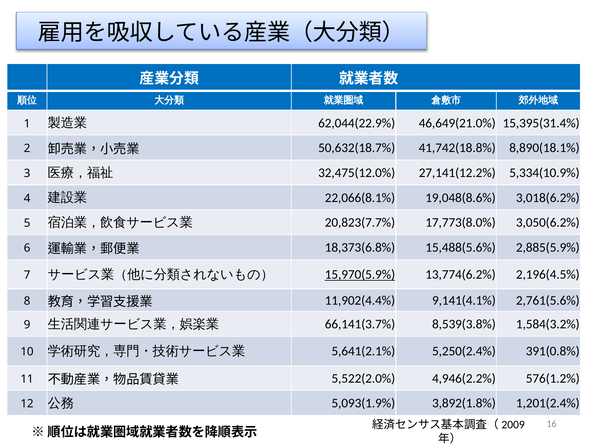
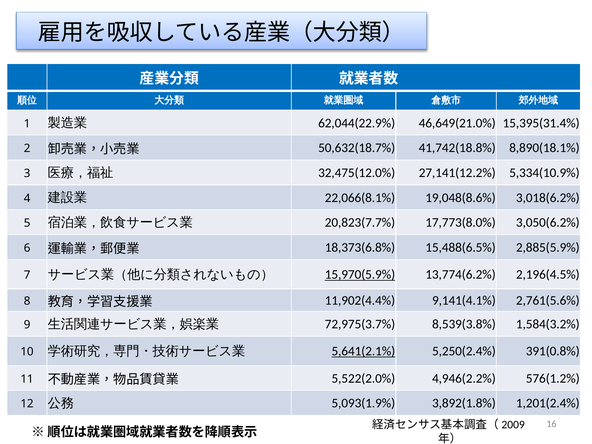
15,488(5.6%: 15,488(5.6% -> 15,488(6.5% (461, 248)
66,141(3.7%: 66,141(3.7% -> 72,975(3.7% (360, 324)
5,641(2.1% underline: none -> present (363, 351)
